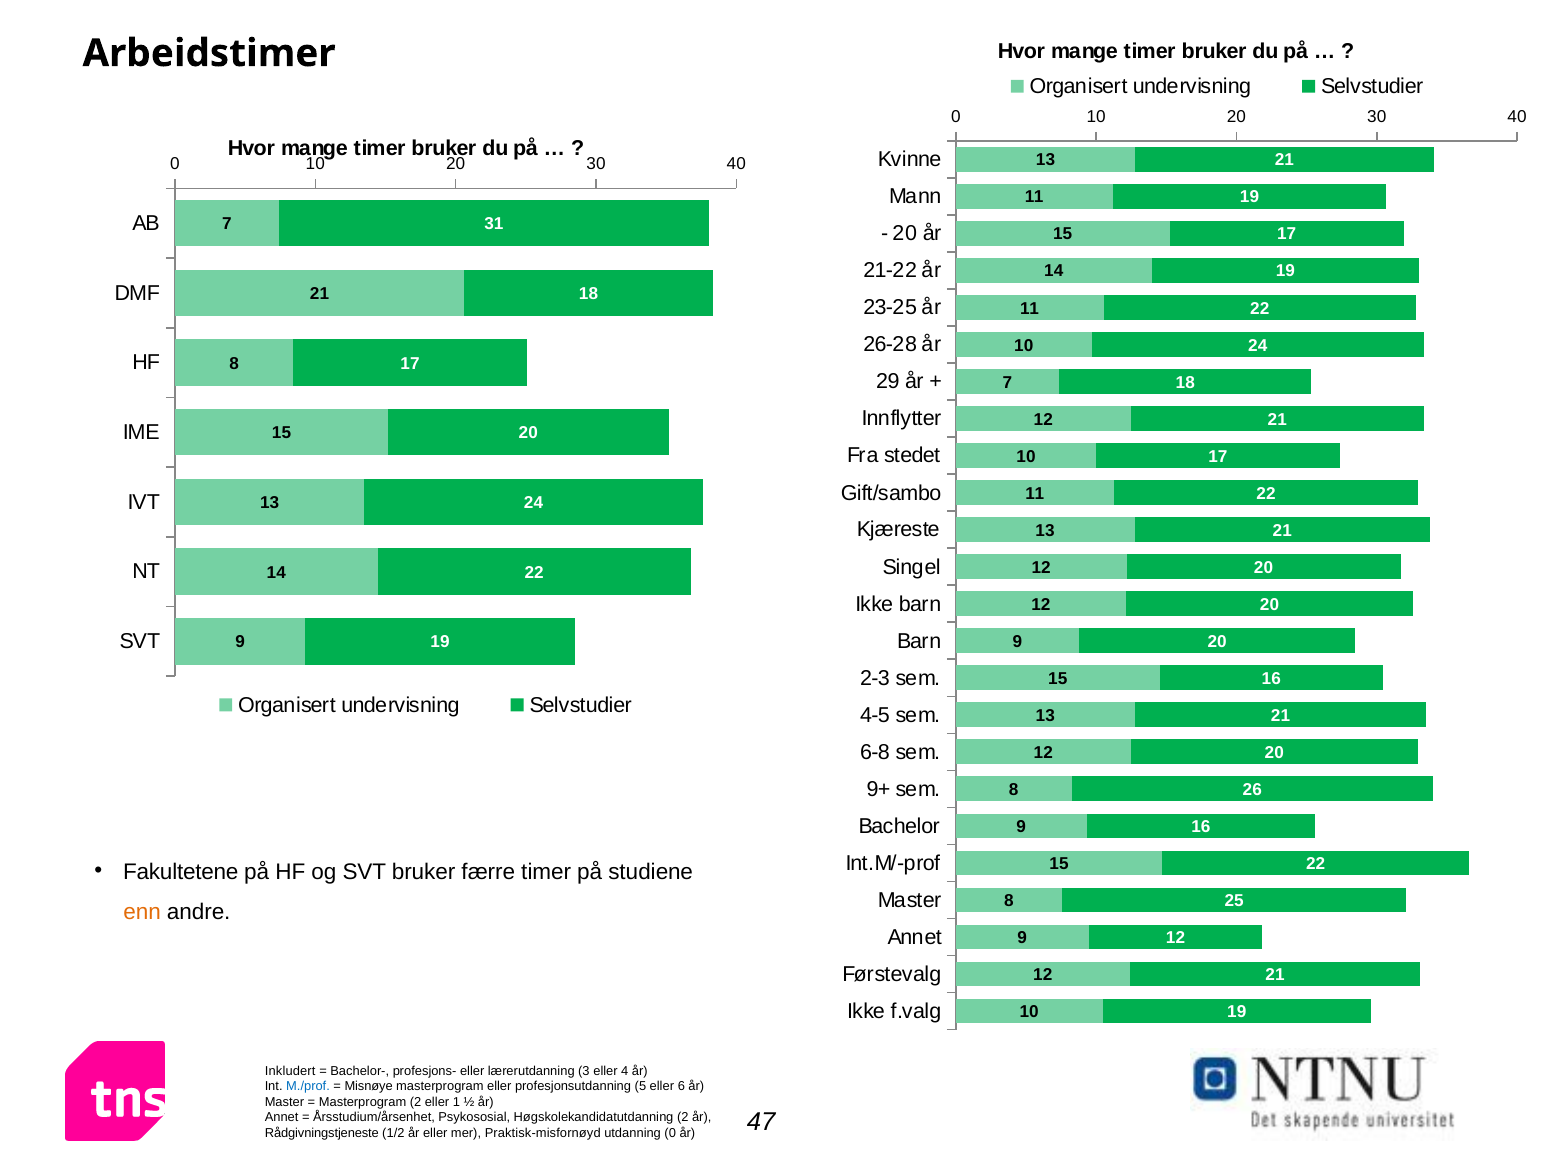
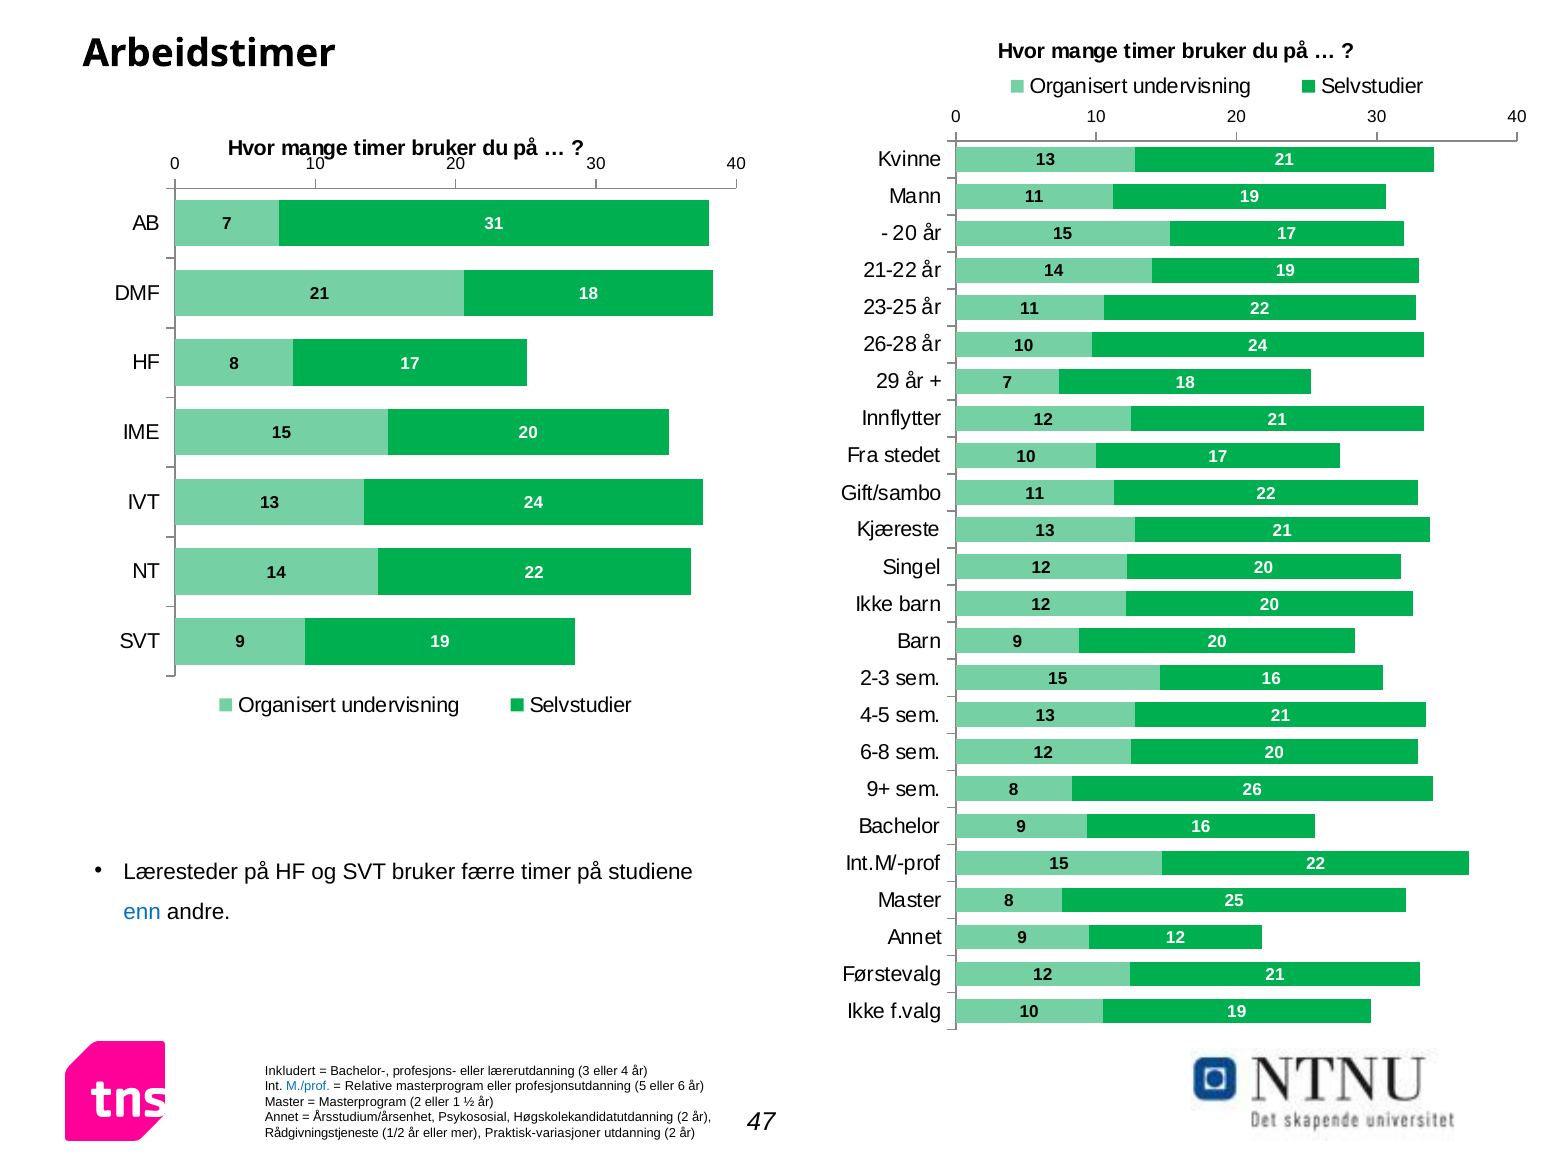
Fakultetene: Fakultetene -> Læresteder (181, 872)
enn colour: orange -> blue (142, 913)
Misnøye: Misnøye -> Relative (369, 1087)
Praktisk-misfornøyd: Praktisk-misfornøyd -> Praktisk-variasjoner (543, 1133)
utdanning 0: 0 -> 2 (670, 1133)
